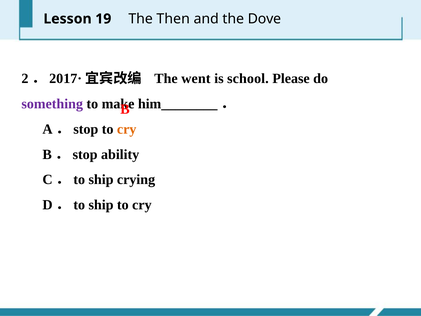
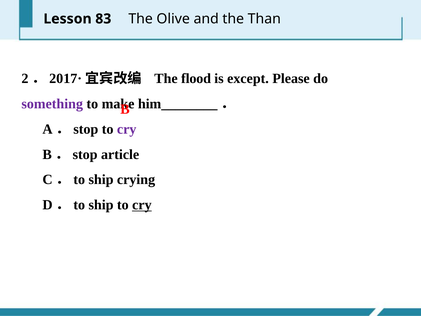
19: 19 -> 83 (103, 19)
Then: Then -> Olive (173, 19)
Dove: Dove -> Than (264, 19)
went: went -> flood (196, 78)
school: school -> except (248, 78)
cry colour: orange -> purple (127, 129)
ability: ability -> article (120, 154)
cry underline: none -> present (142, 205)
